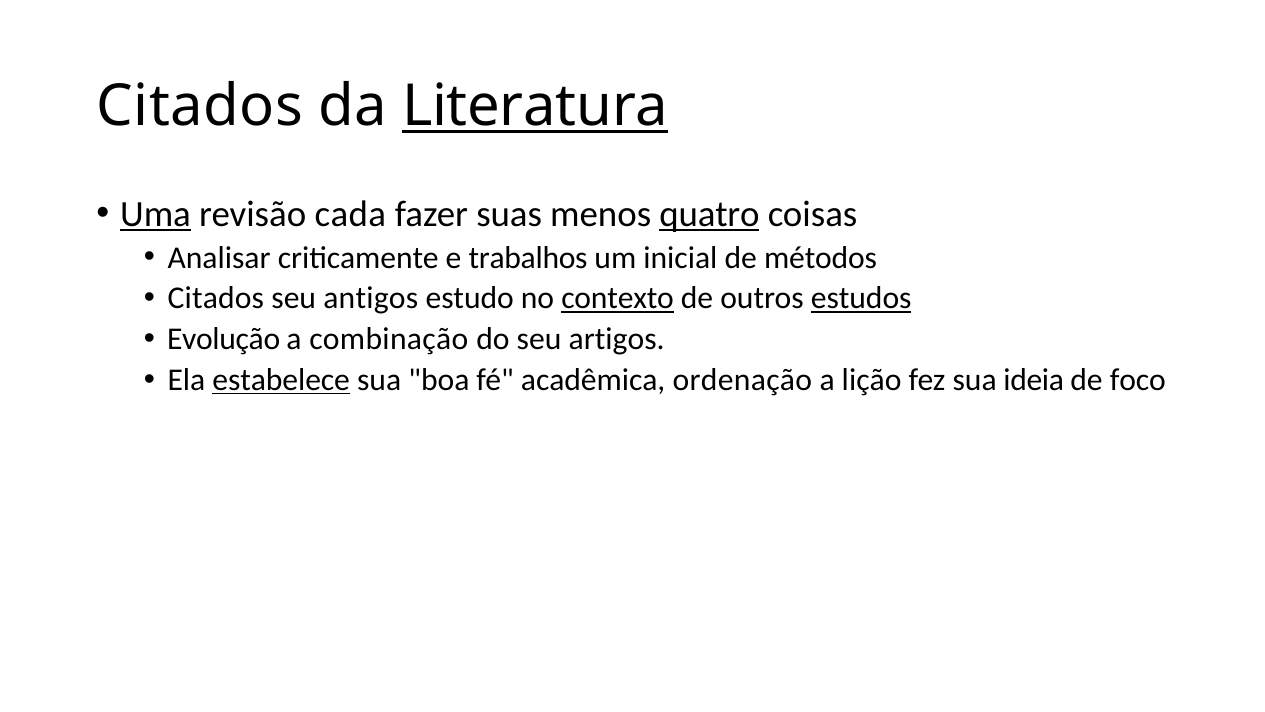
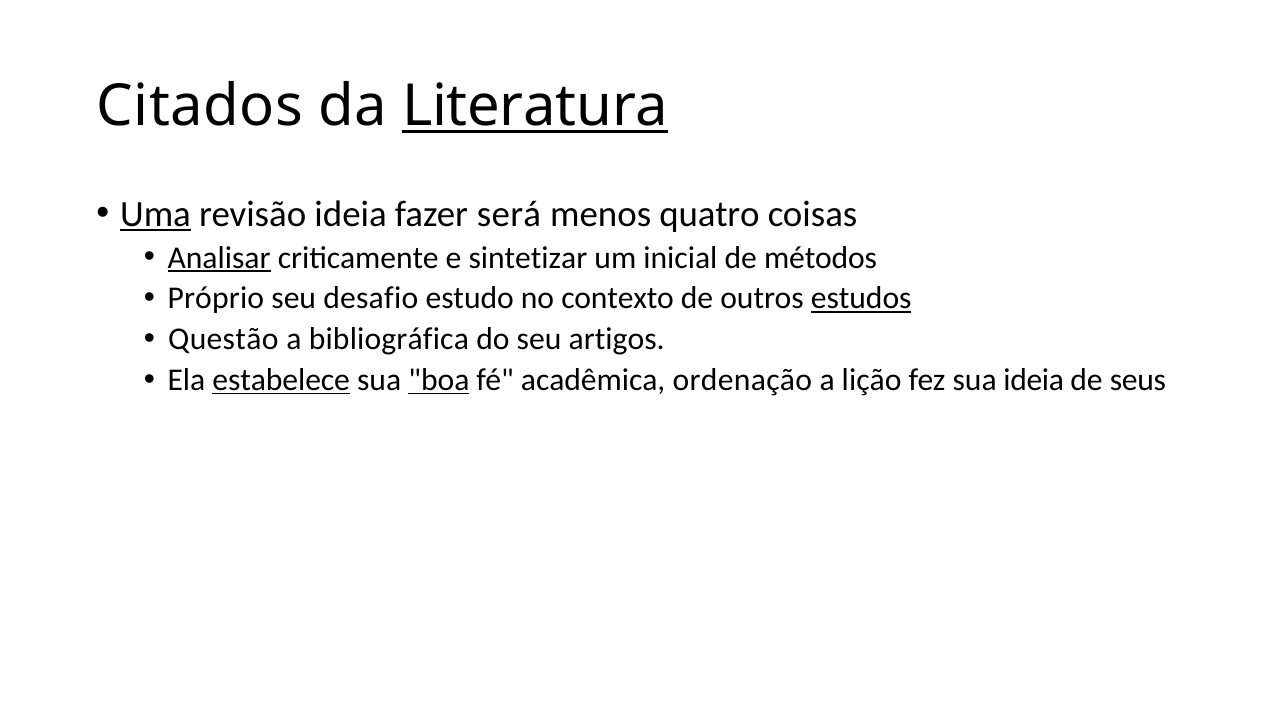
revisão cada: cada -> ideia (351, 214)
suas: suas -> será (509, 214)
quatro underline: present -> none (709, 214)
Analisar underline: none -> present (219, 257)
trabalhos: trabalhos -> sintetizar (528, 257)
Citados: Citados -> Próprio (216, 298)
antigos: antigos -> desafio (371, 298)
contexto underline: present -> none (618, 298)
Evolução: Evolução -> Questão (223, 339)
combinação: combinação -> bibliográfica (389, 339)
boa underline: none -> present (439, 380)
foco: foco -> seus (1138, 380)
